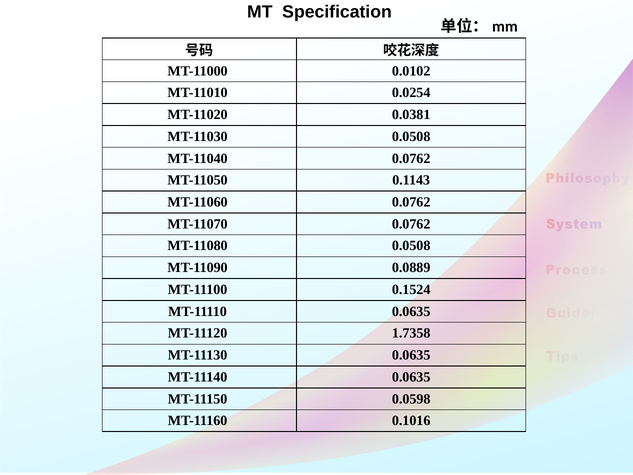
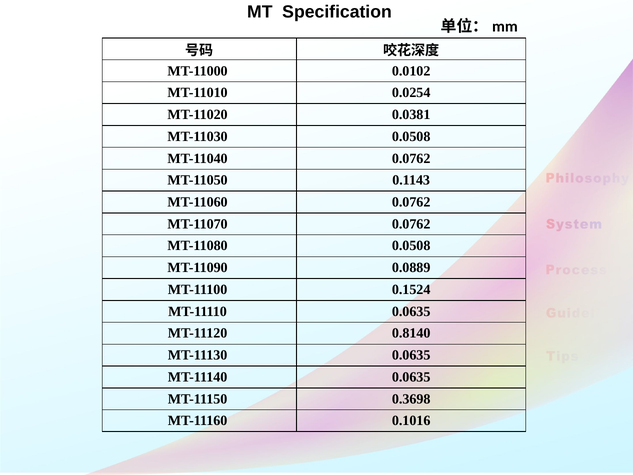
1.7358: 1.7358 -> 0.8140 (411, 333)
0.0598: 0.0598 -> 0.3698 (411, 399)
